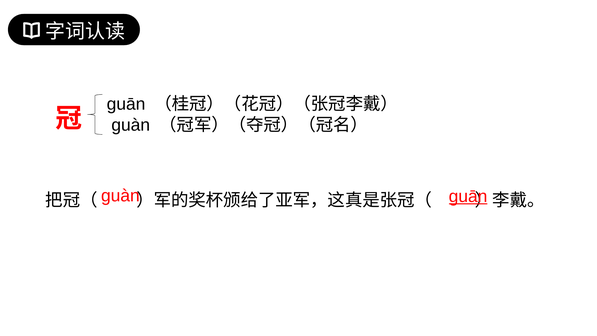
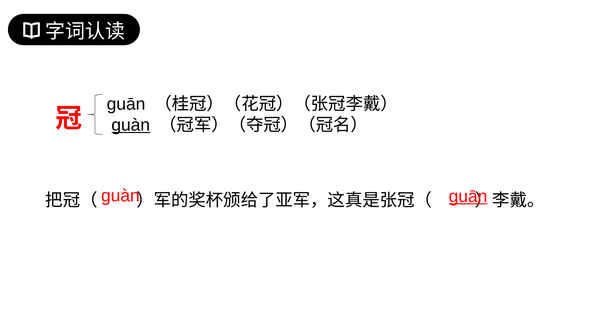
ɡuàn underline: none -> present (131, 125)
